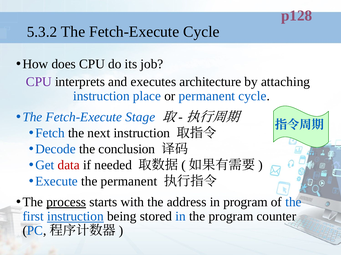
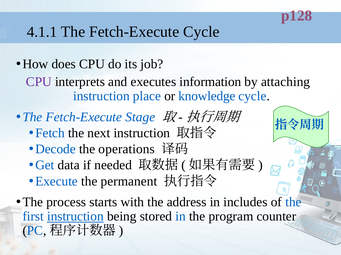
5.3.2: 5.3.2 -> 4.1.1 (42, 32)
architecture: architecture -> information (210, 82)
or permanent: permanent -> knowledge (207, 96)
conclusion: conclusion -> operations (127, 150)
data colour: red -> black (69, 166)
process underline: present -> none (66, 203)
in program: program -> includes (245, 203)
